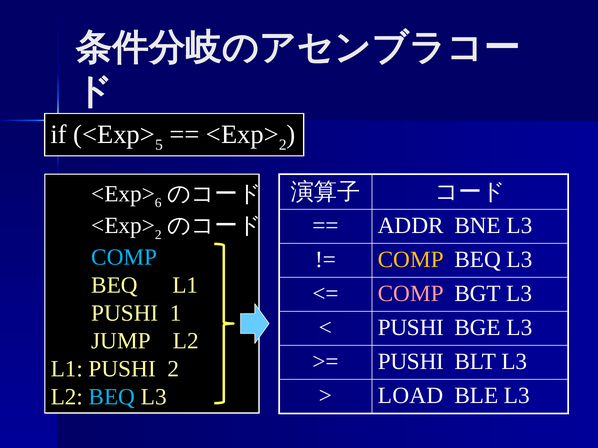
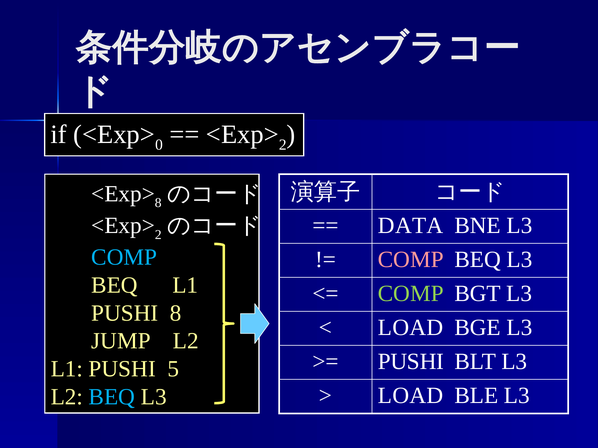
5: 5 -> 0 (159, 145)
6: 6 -> 8 (158, 203)
ADDR: ADDR -> DATA (411, 226)
COMP colour: yellow -> pink (411, 260)
COMP colour: pink -> light green (411, 294)
PUSHI 1: 1 -> 8 (176, 313)
PUSHI: PUSHI -> LOAD (411, 328)
PUSHI 2: 2 -> 5 (173, 369)
